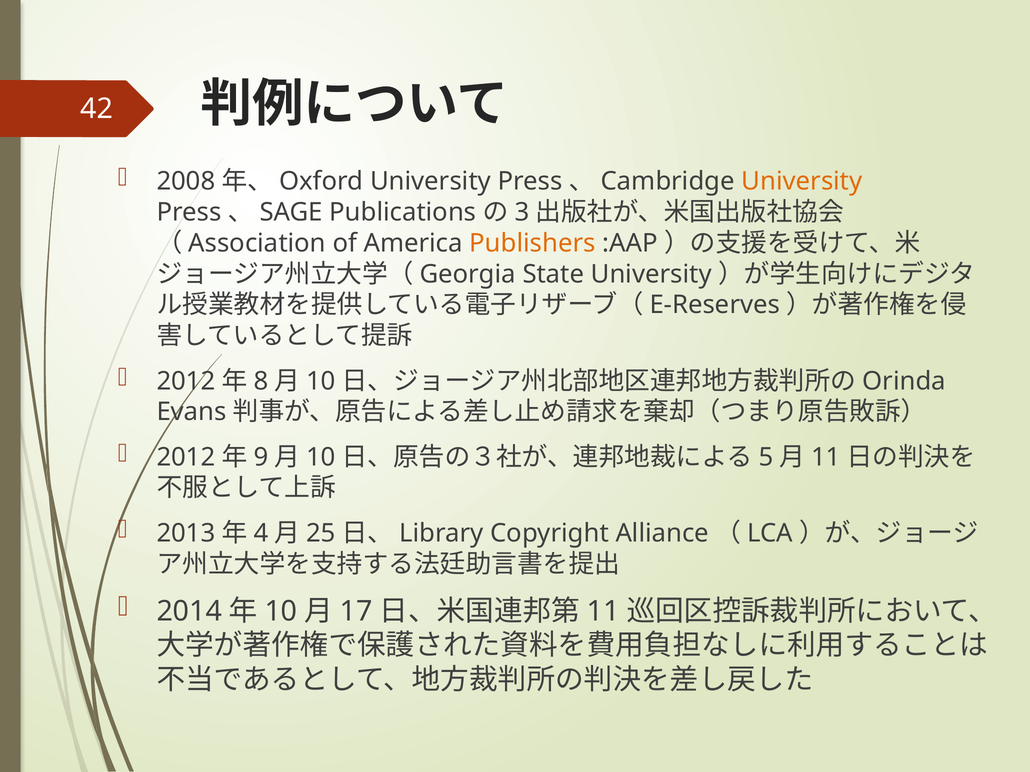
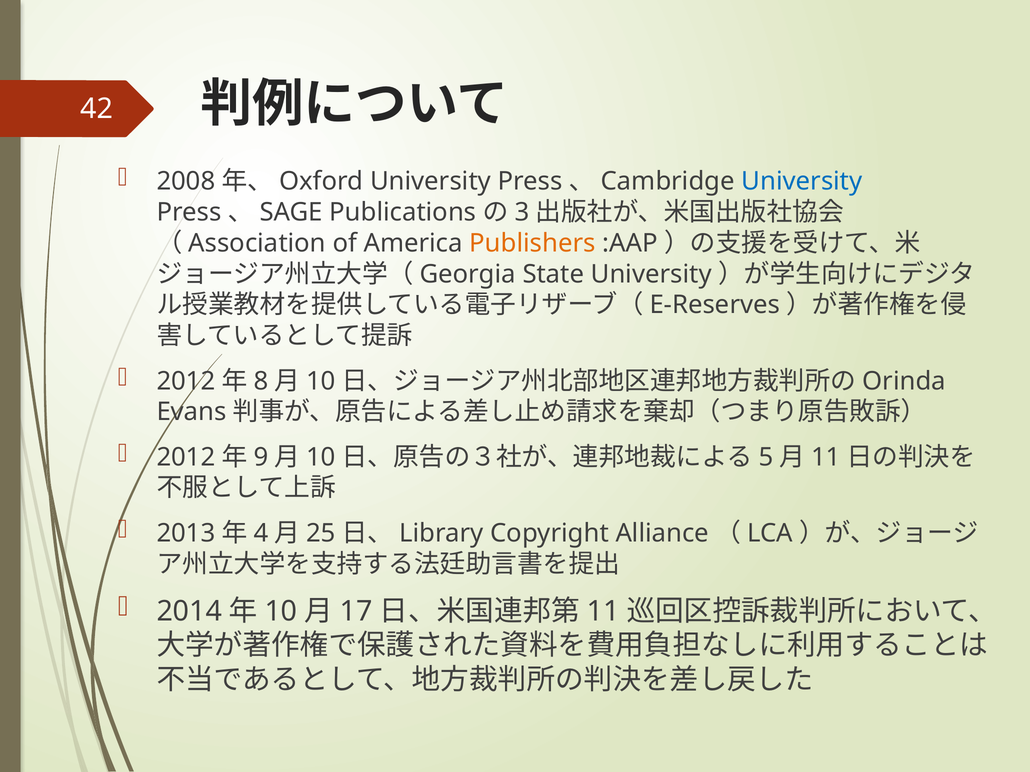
University colour: orange -> blue (802, 182)
